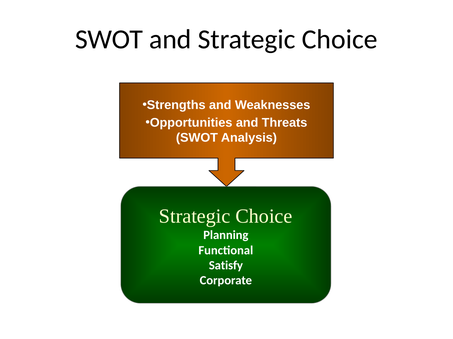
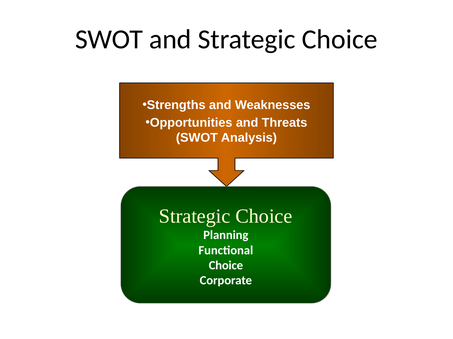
Satisfy: Satisfy -> Choice (226, 266)
